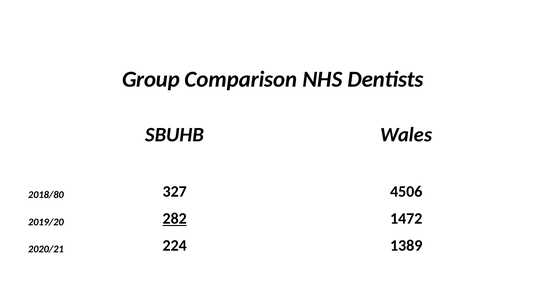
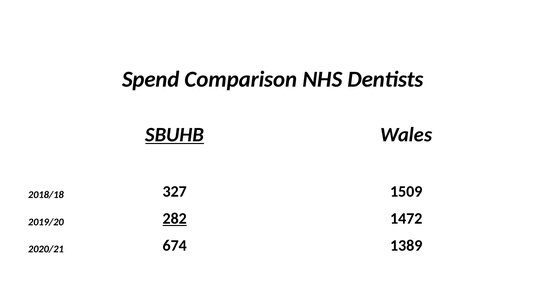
Group: Group -> Spend (151, 79)
SBUHB underline: none -> present (175, 135)
2018/80: 2018/80 -> 2018/18 (46, 195)
4506: 4506 -> 1509 (406, 191)
224: 224 -> 674 (175, 245)
